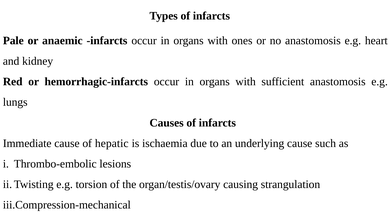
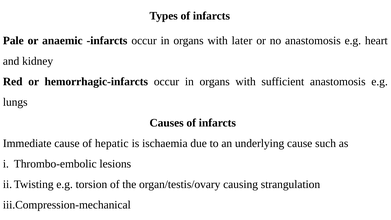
ones: ones -> later (242, 41)
